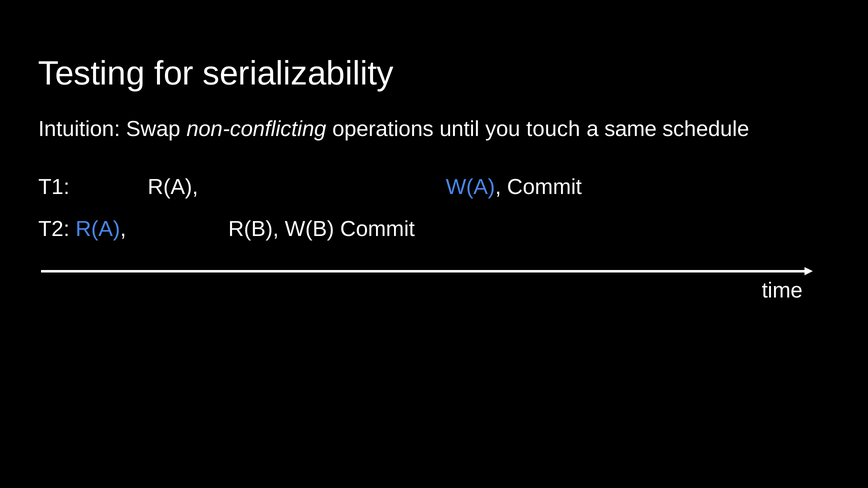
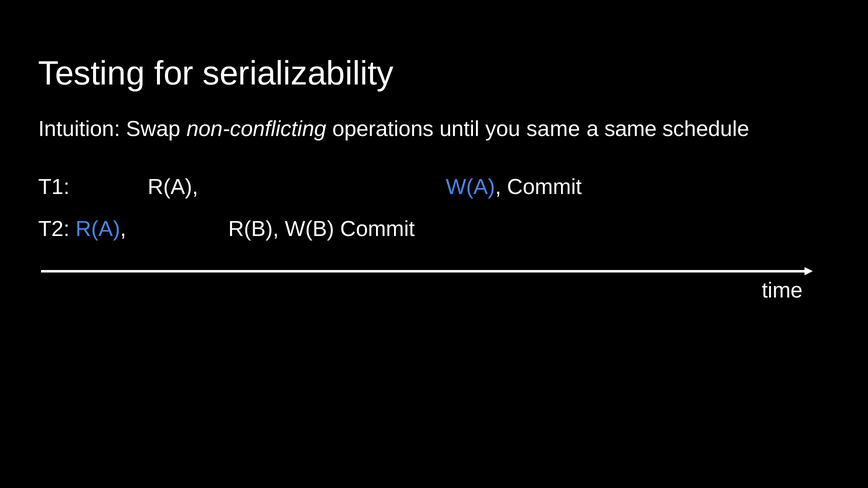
you touch: touch -> same (553, 129)
